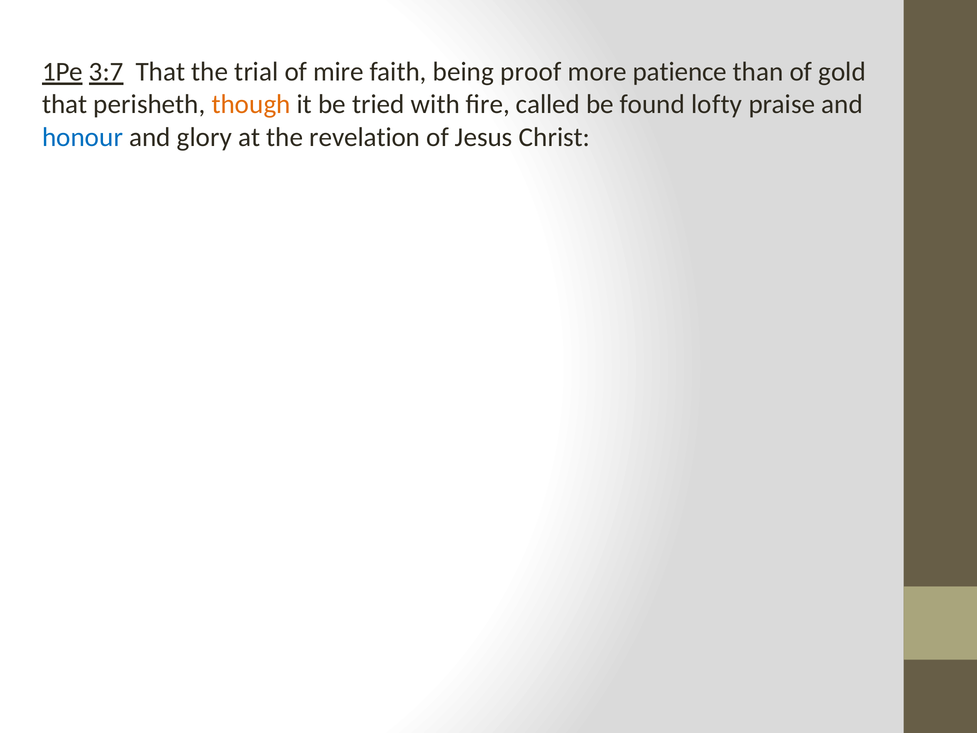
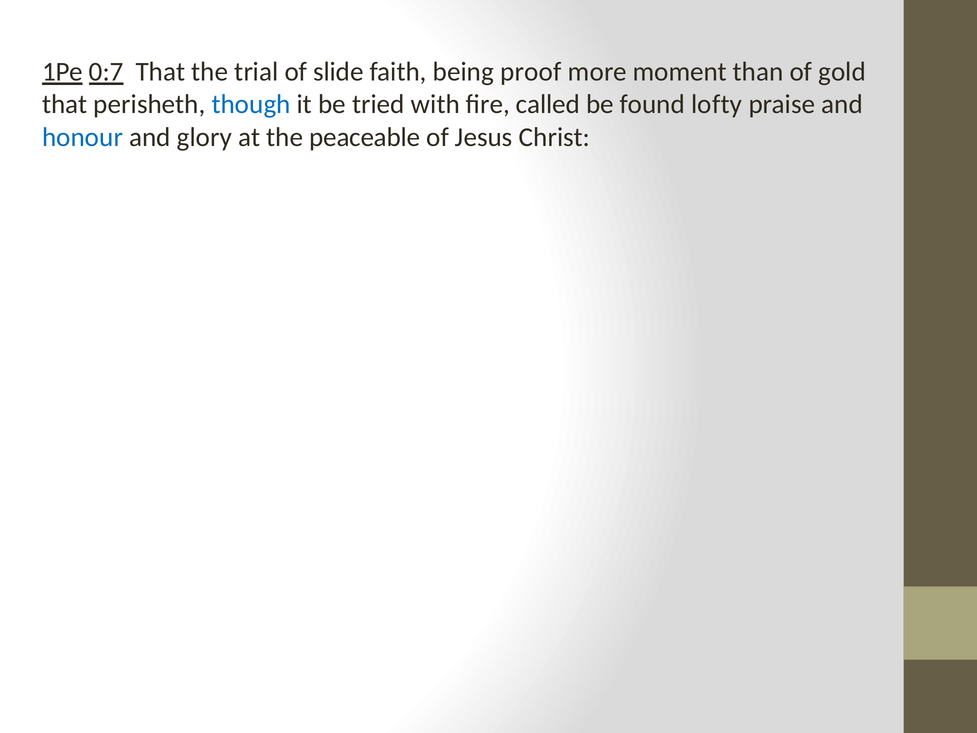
3:7: 3:7 -> 0:7 (106, 72)
mire: mire -> slide (338, 72)
patience: patience -> moment (680, 72)
though colour: orange -> blue (251, 104)
revelation: revelation -> peaceable (365, 137)
